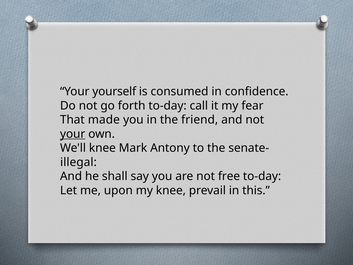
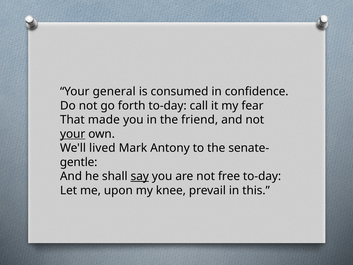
yourself: yourself -> general (114, 91)
We'll knee: knee -> lived (102, 148)
illegal: illegal -> gentle (79, 162)
say underline: none -> present (140, 176)
